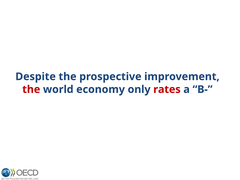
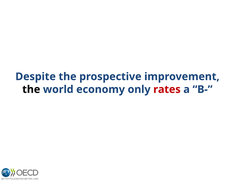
the colour: red -> black (31, 89)
